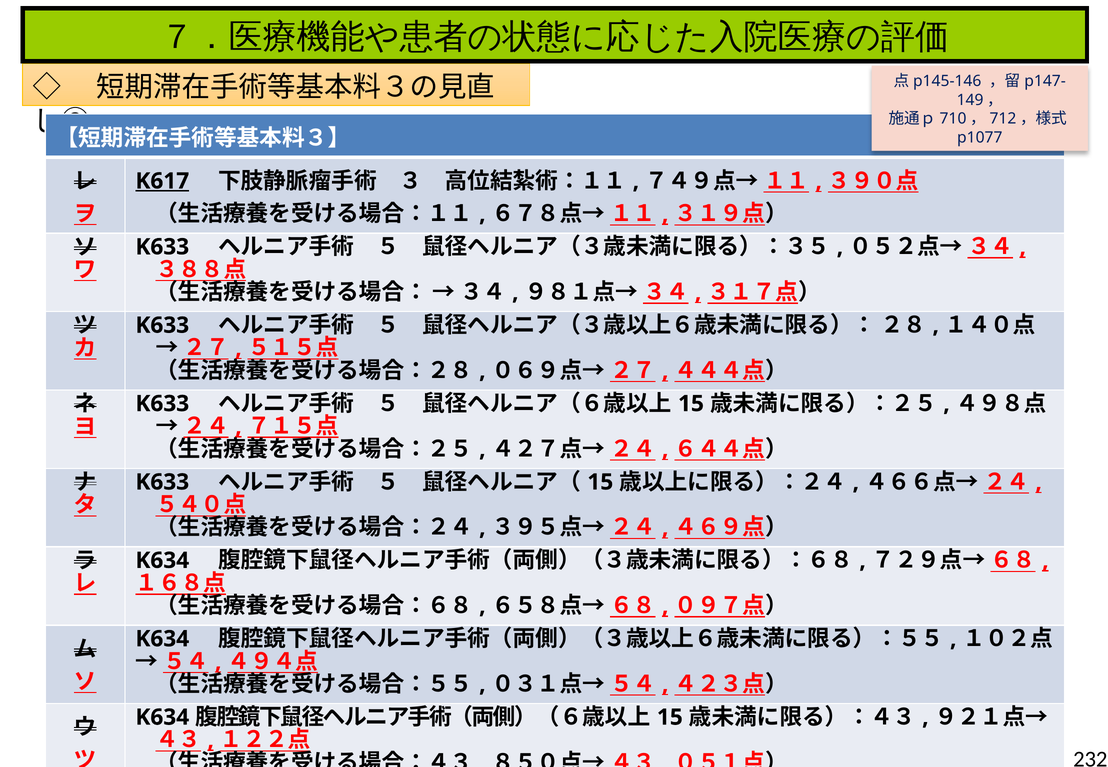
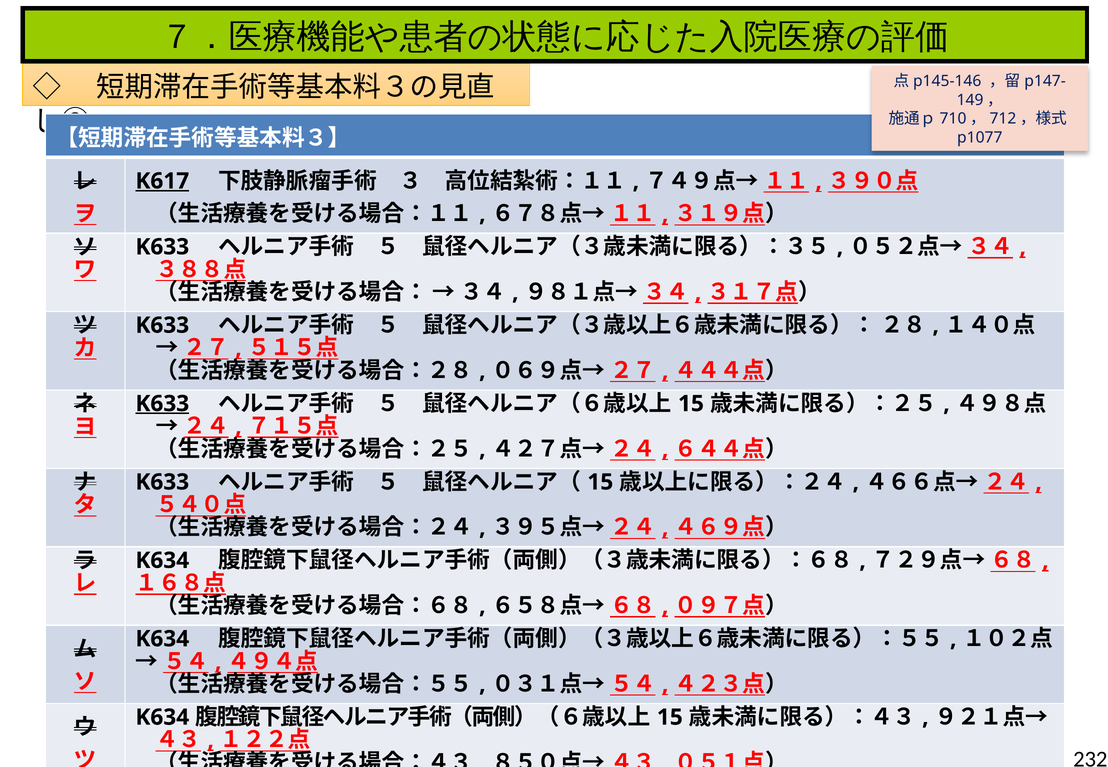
K633 underline: none -> present (162, 404)
